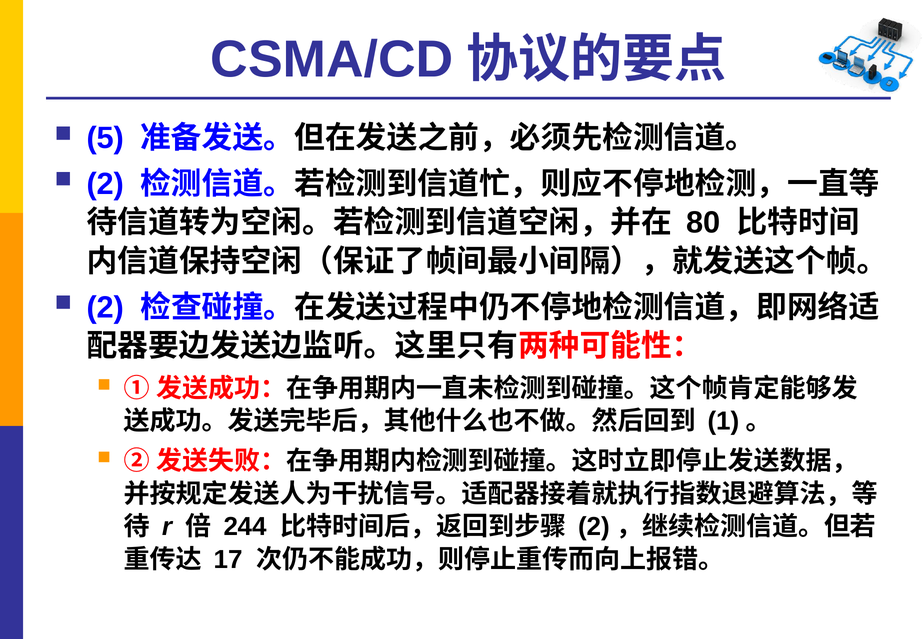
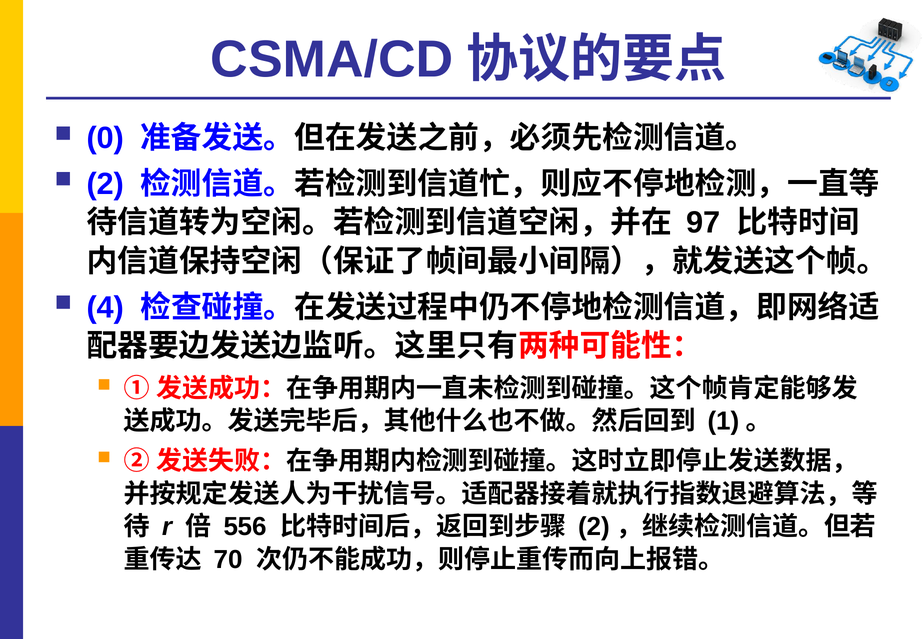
5: 5 -> 0 (105, 138)
80: 80 -> 97 (704, 223)
2: 2 -> 4 (105, 307)
244: 244 -> 556 (245, 527)
17: 17 -> 70 (228, 559)
